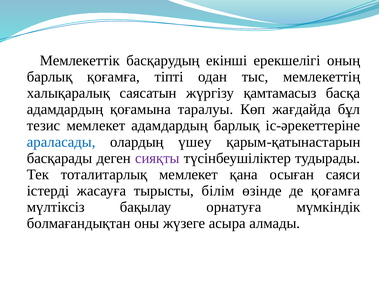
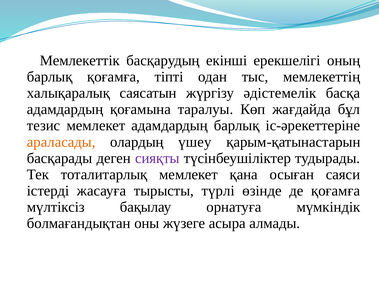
қамтамасыз: қамтамасыз -> әдістемелік (280, 93)
араласады colour: blue -> orange (61, 142)
білім: білім -> түрлі (218, 191)
